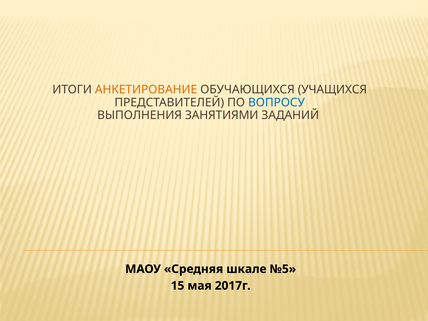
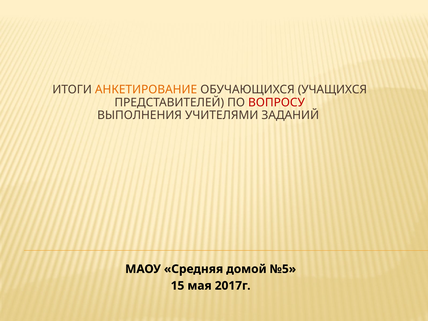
ВОПРОСУ colour: blue -> red (277, 103)
ЗАНЯТИЯМИ: ЗАНЯТИЯМИ -> УЧИТЕЛЯМИ (222, 115)
шкале: шкале -> домой (246, 269)
